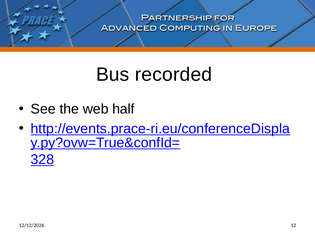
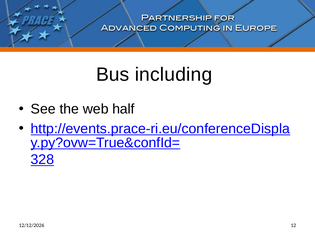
recorded: recorded -> including (174, 75)
